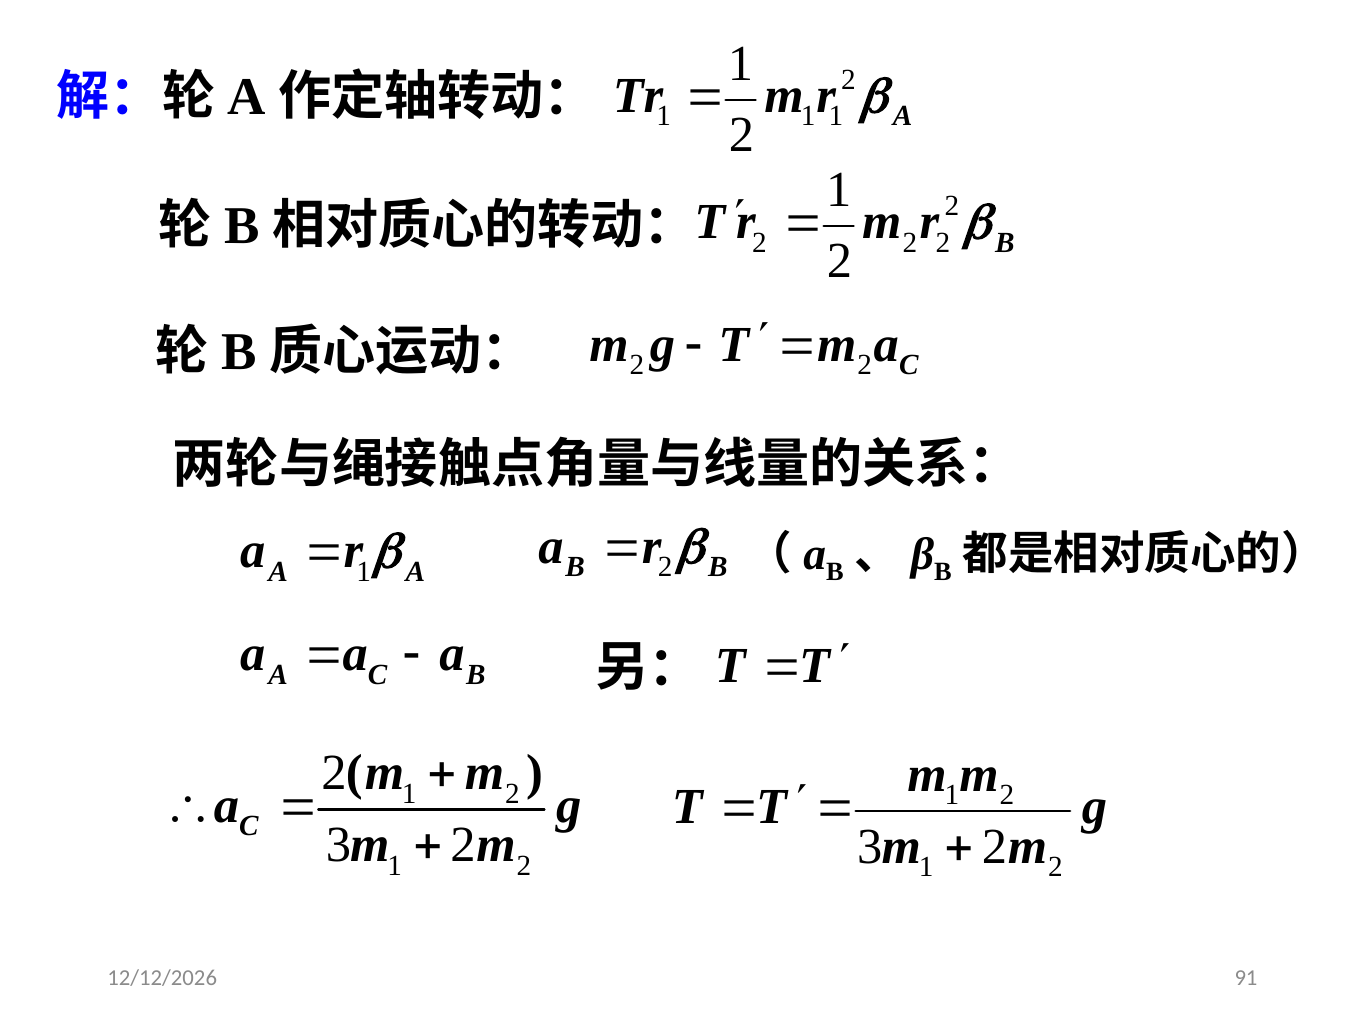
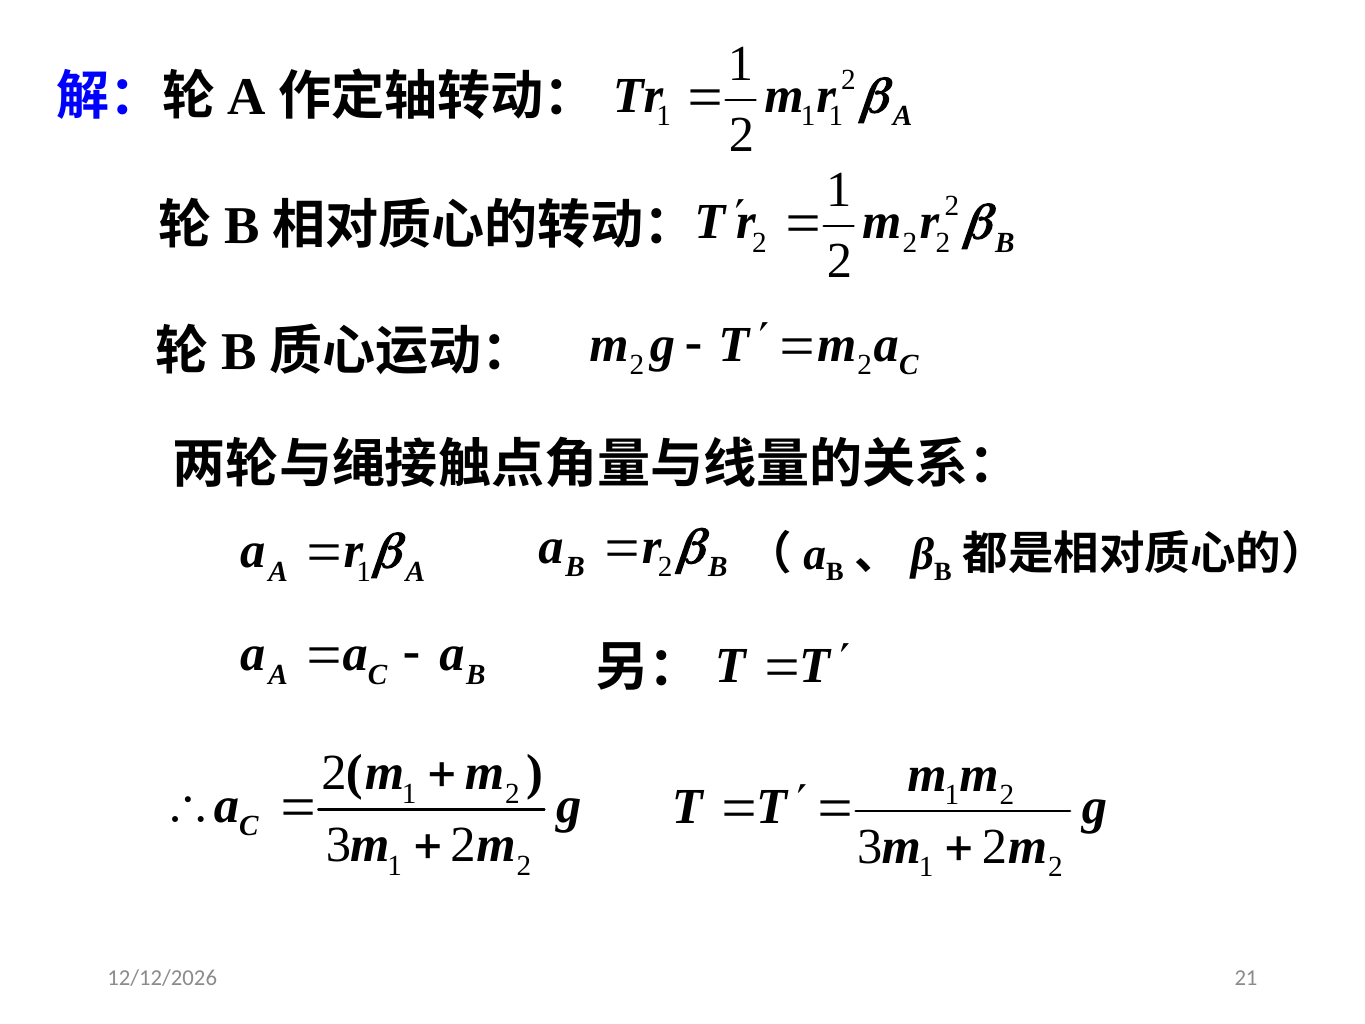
91: 91 -> 21 (1246, 977)
